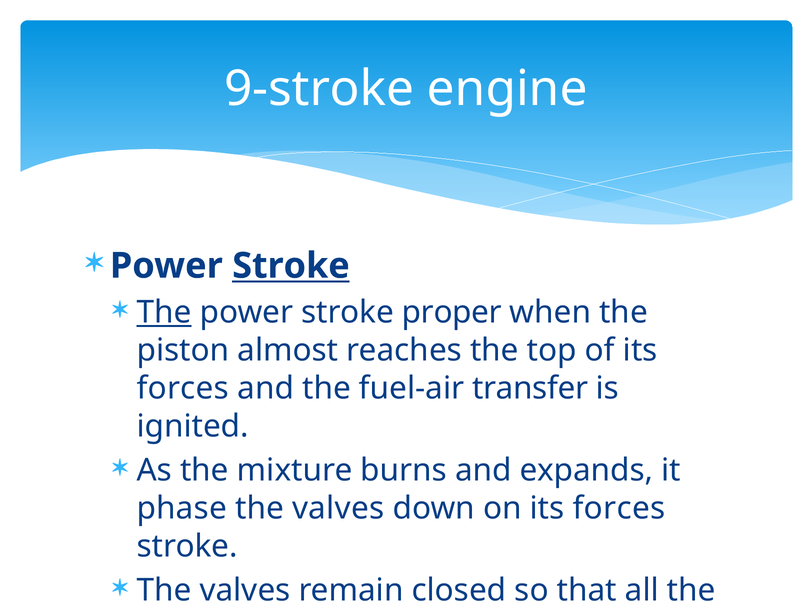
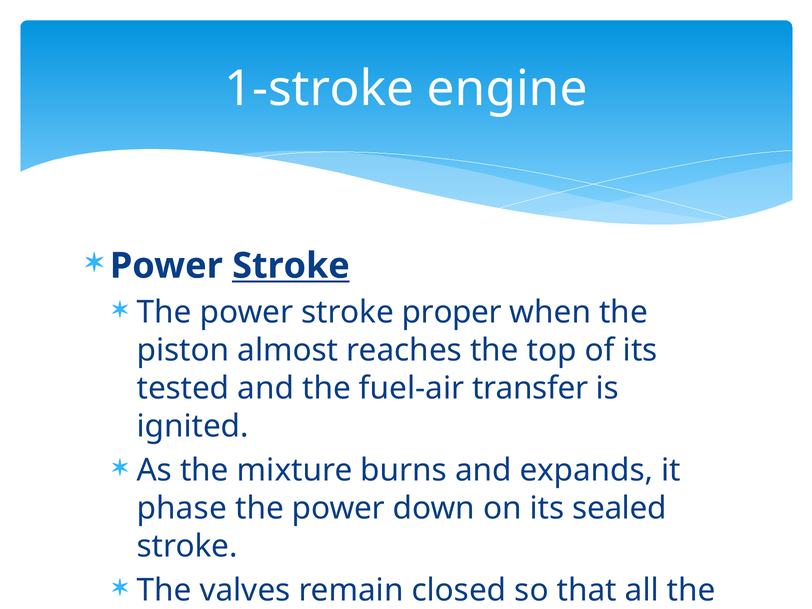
9-stroke: 9-stroke -> 1-stroke (319, 89)
The underline: present -> none (164, 312)
forces: forces -> tested (183, 388)
valves: valves -> power (338, 508)
on its forces: forces -> sealed (619, 508)
